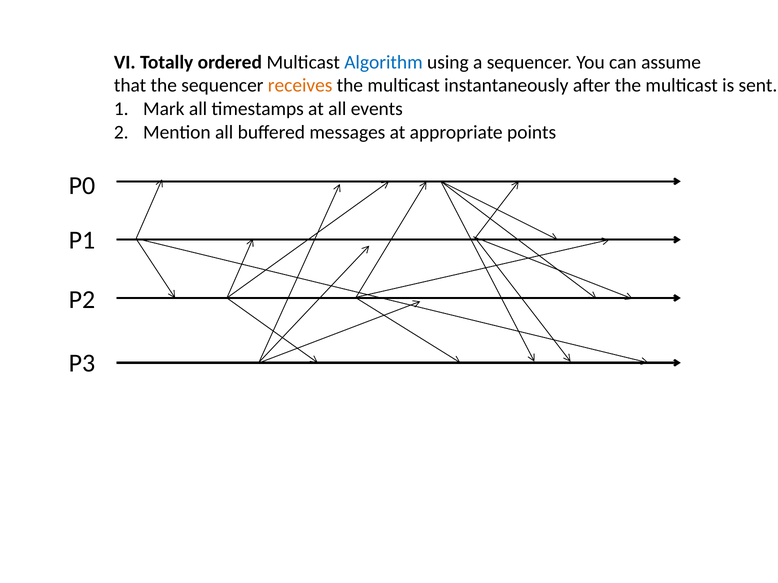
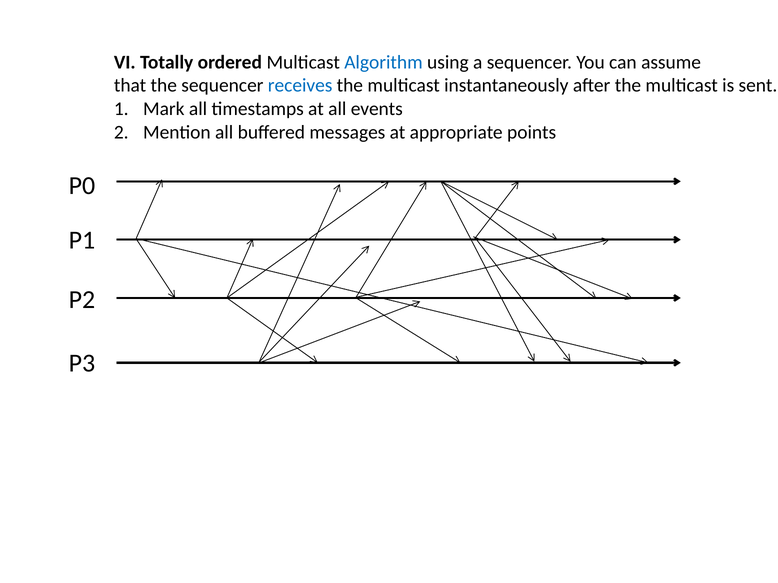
receives colour: orange -> blue (300, 86)
